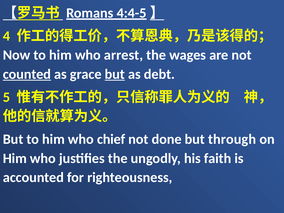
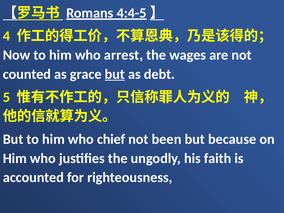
counted underline: present -> none (27, 74)
done: done -> been (167, 139)
through: through -> because (232, 139)
